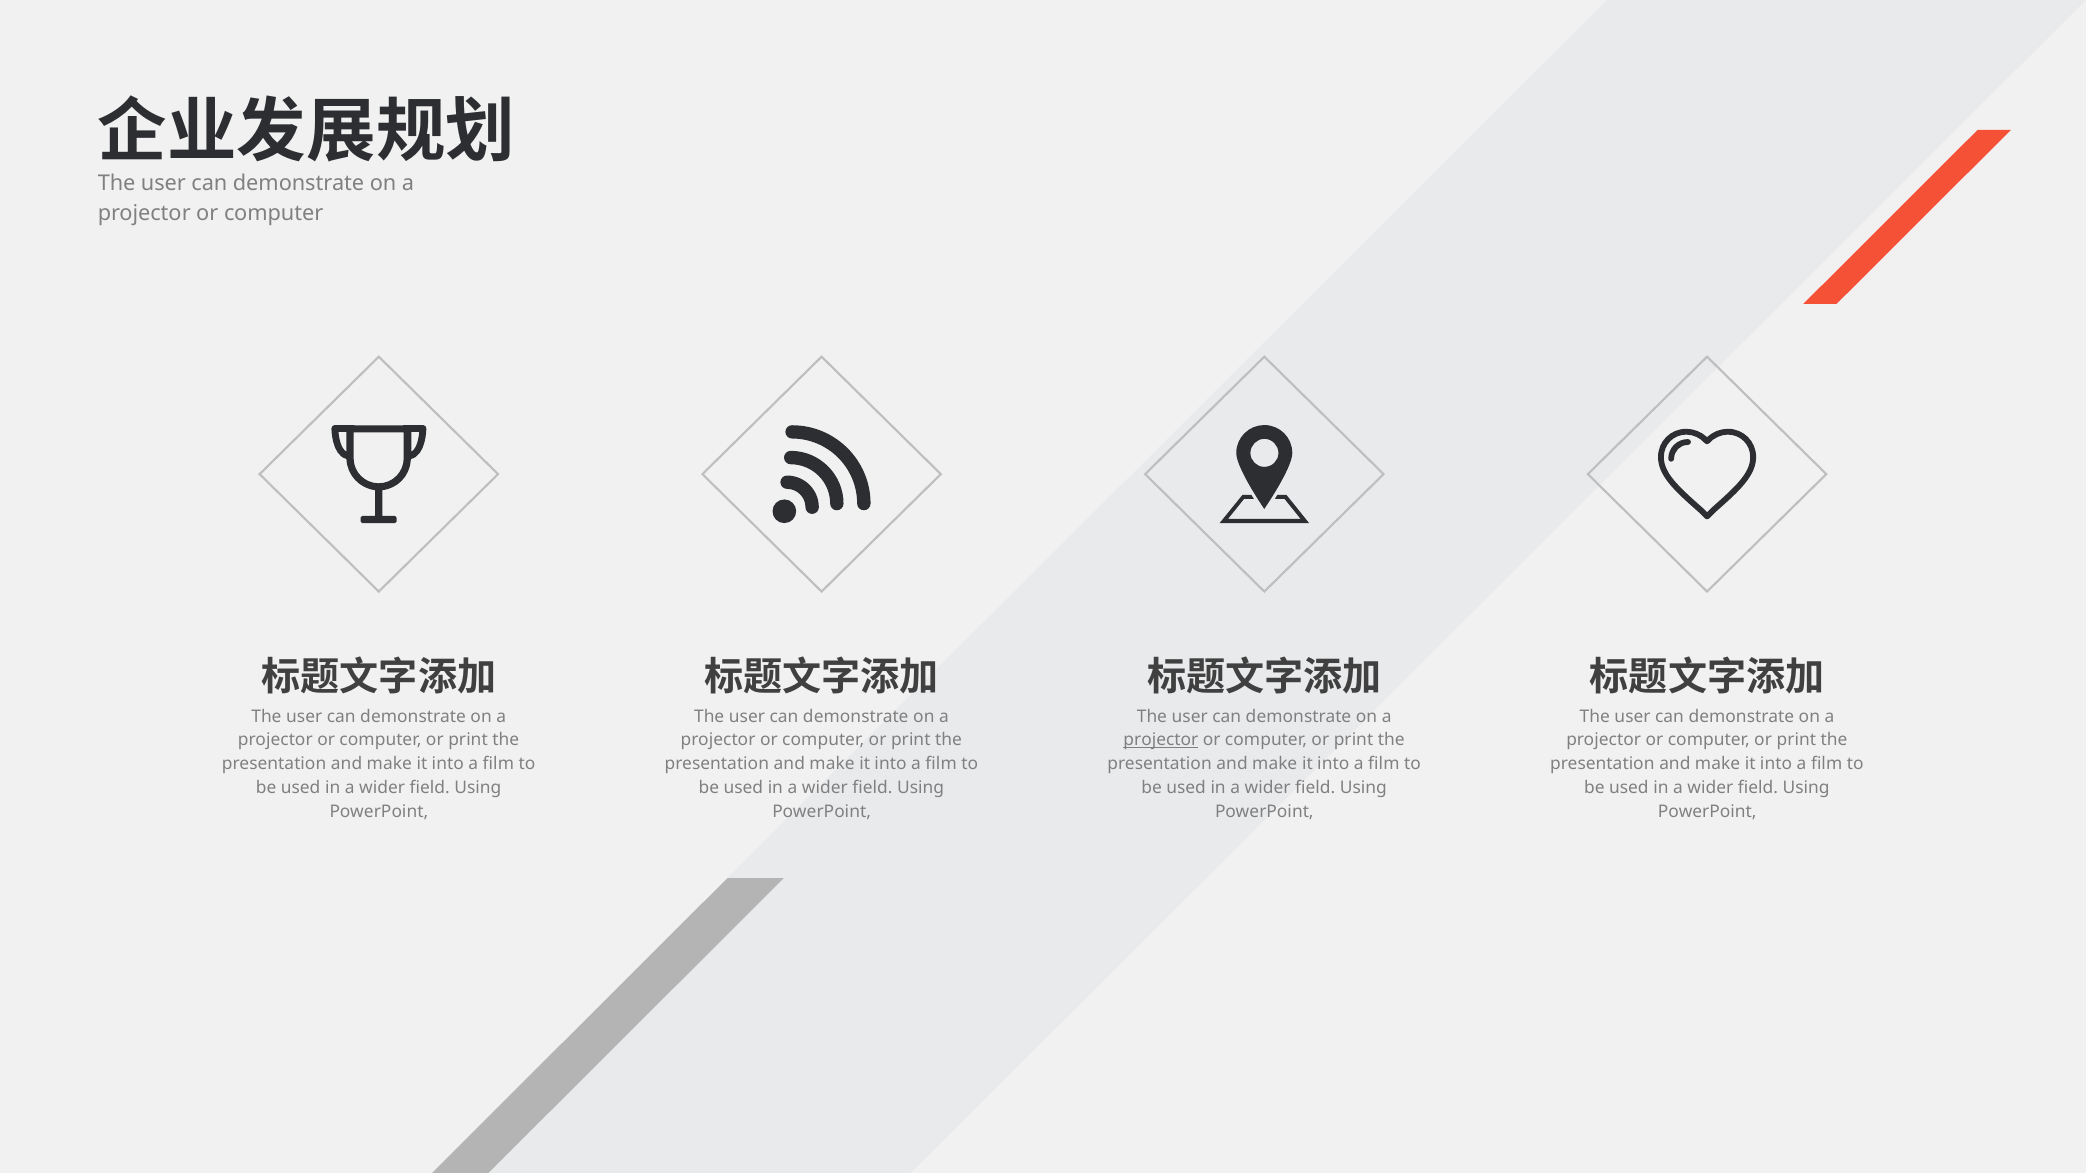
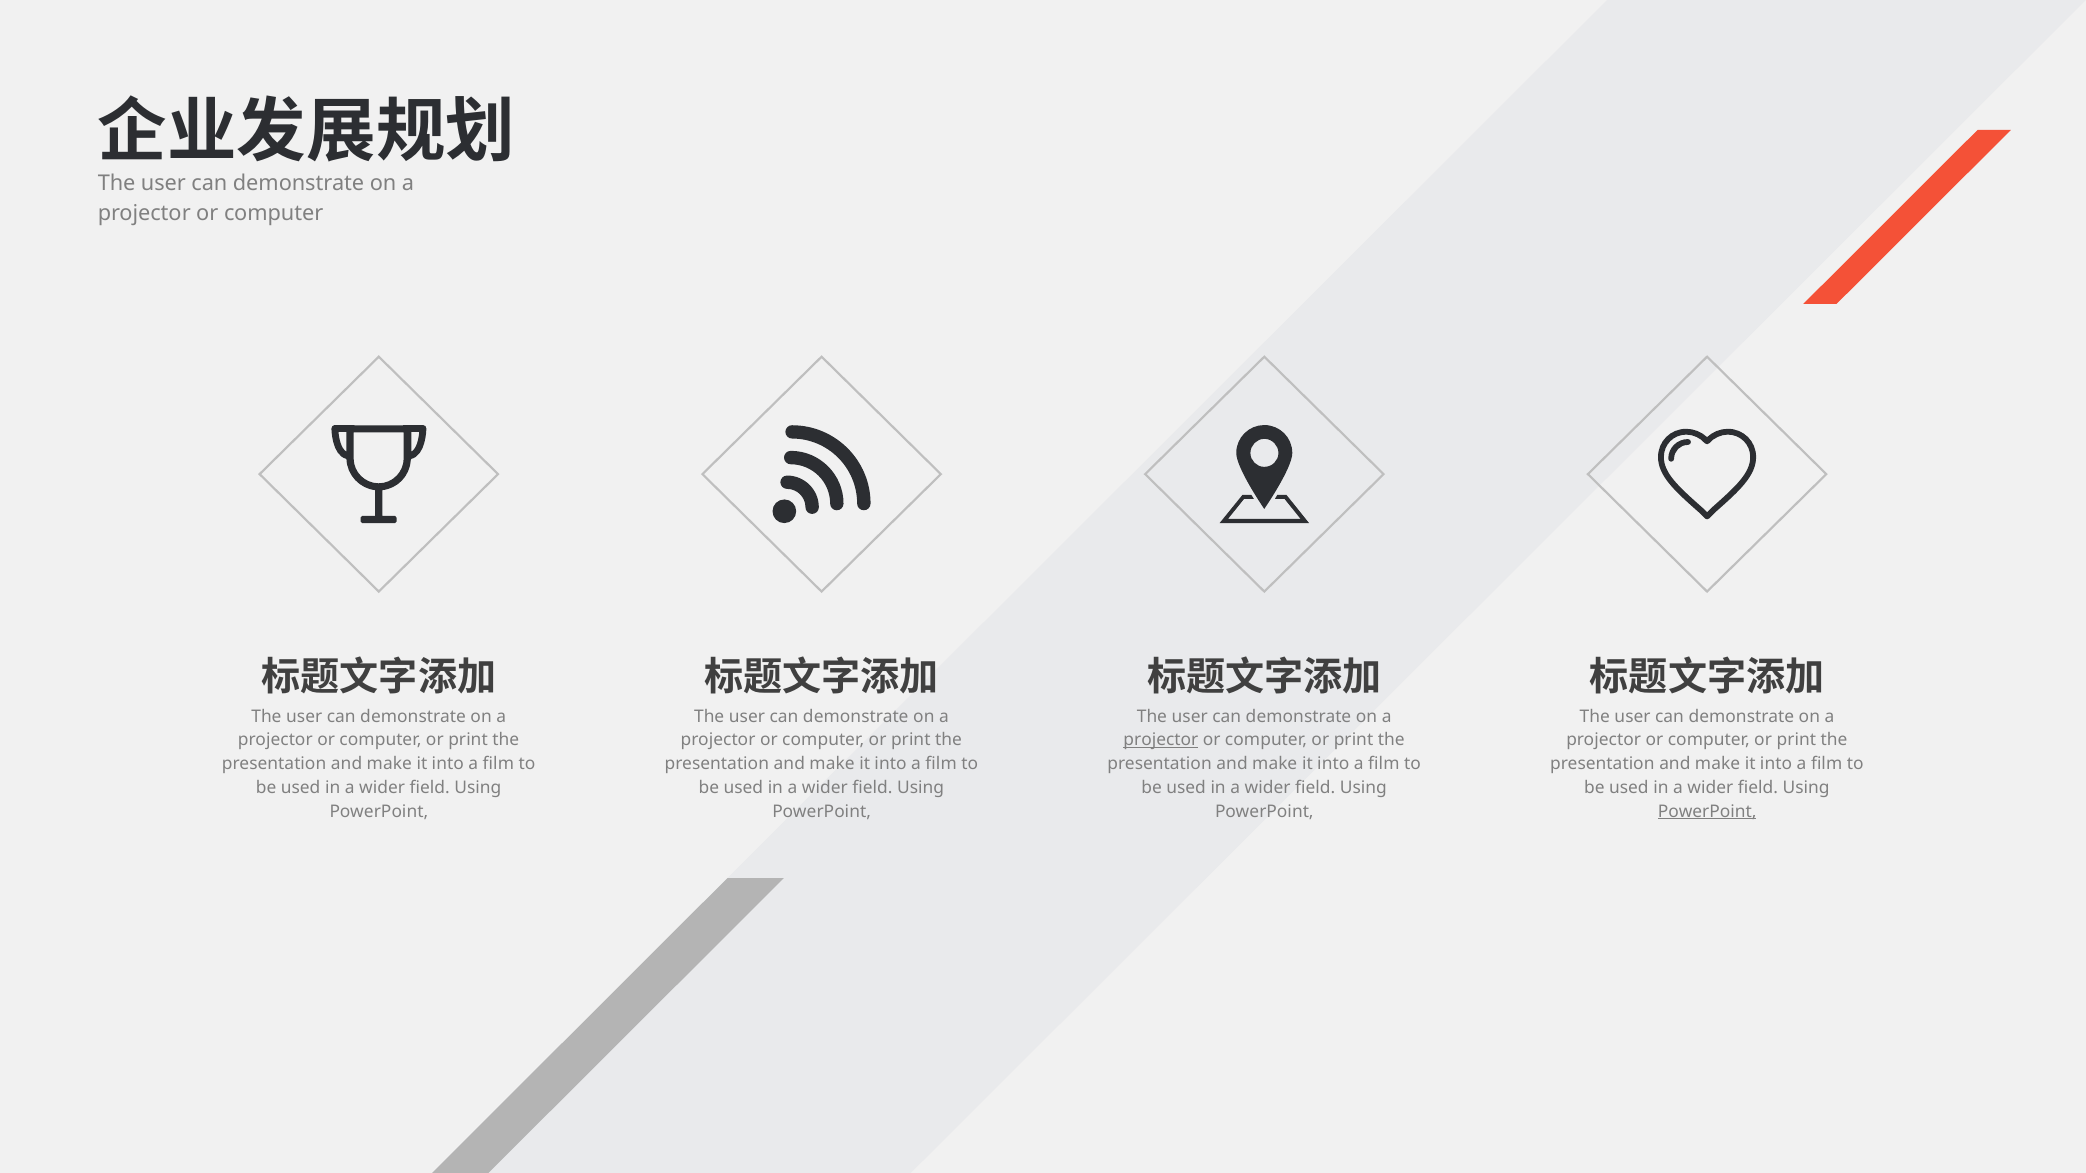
PowerPoint underline: none -> present (1707, 812)
